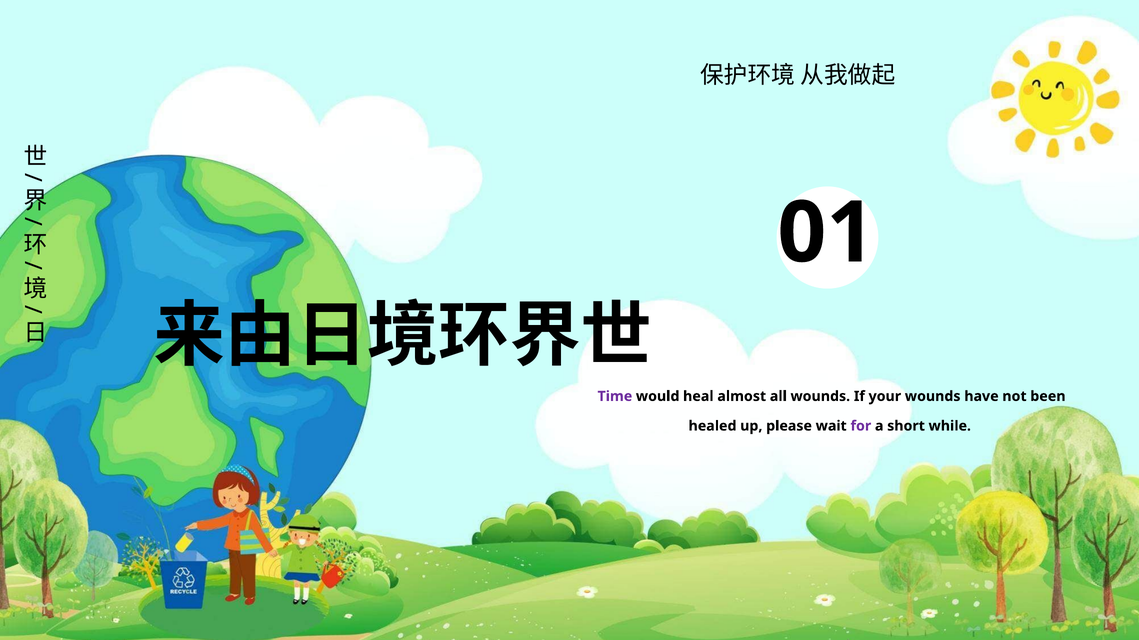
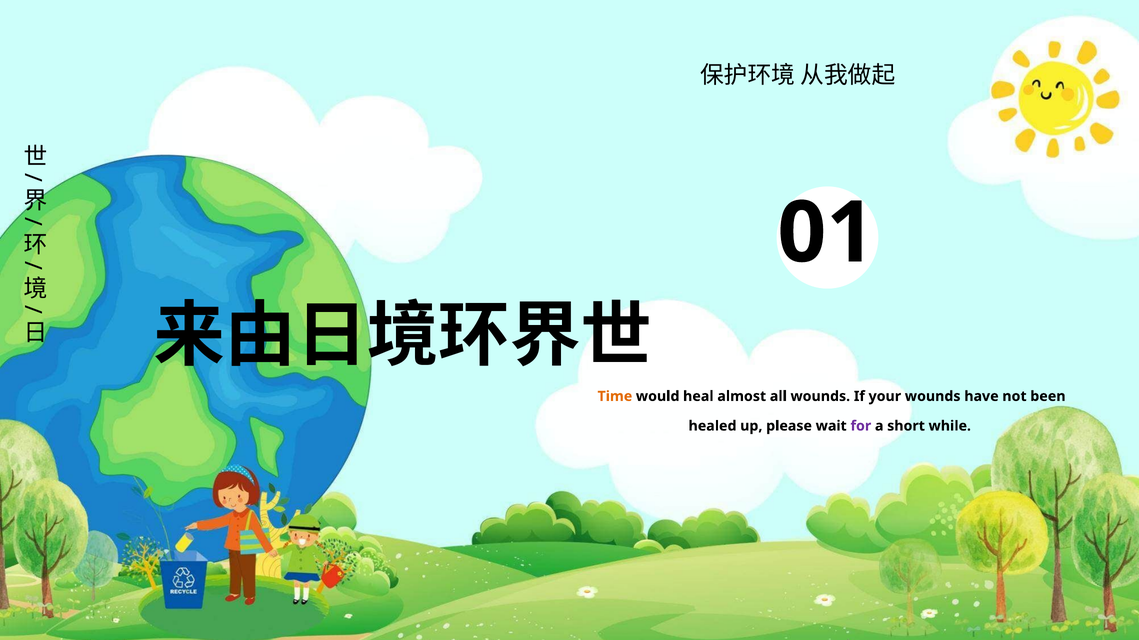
Time colour: purple -> orange (615, 397)
